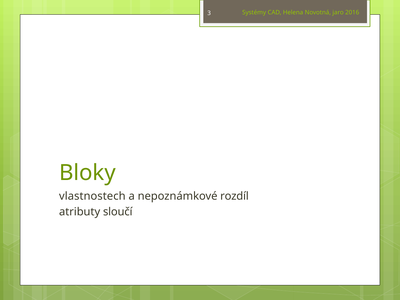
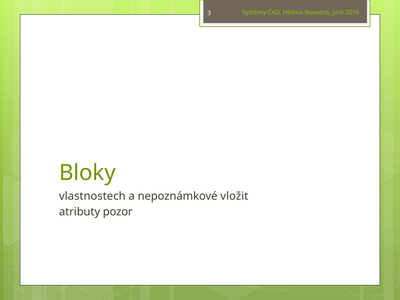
rozdíl: rozdíl -> vložit (234, 196)
sloučí: sloučí -> pozor (118, 212)
